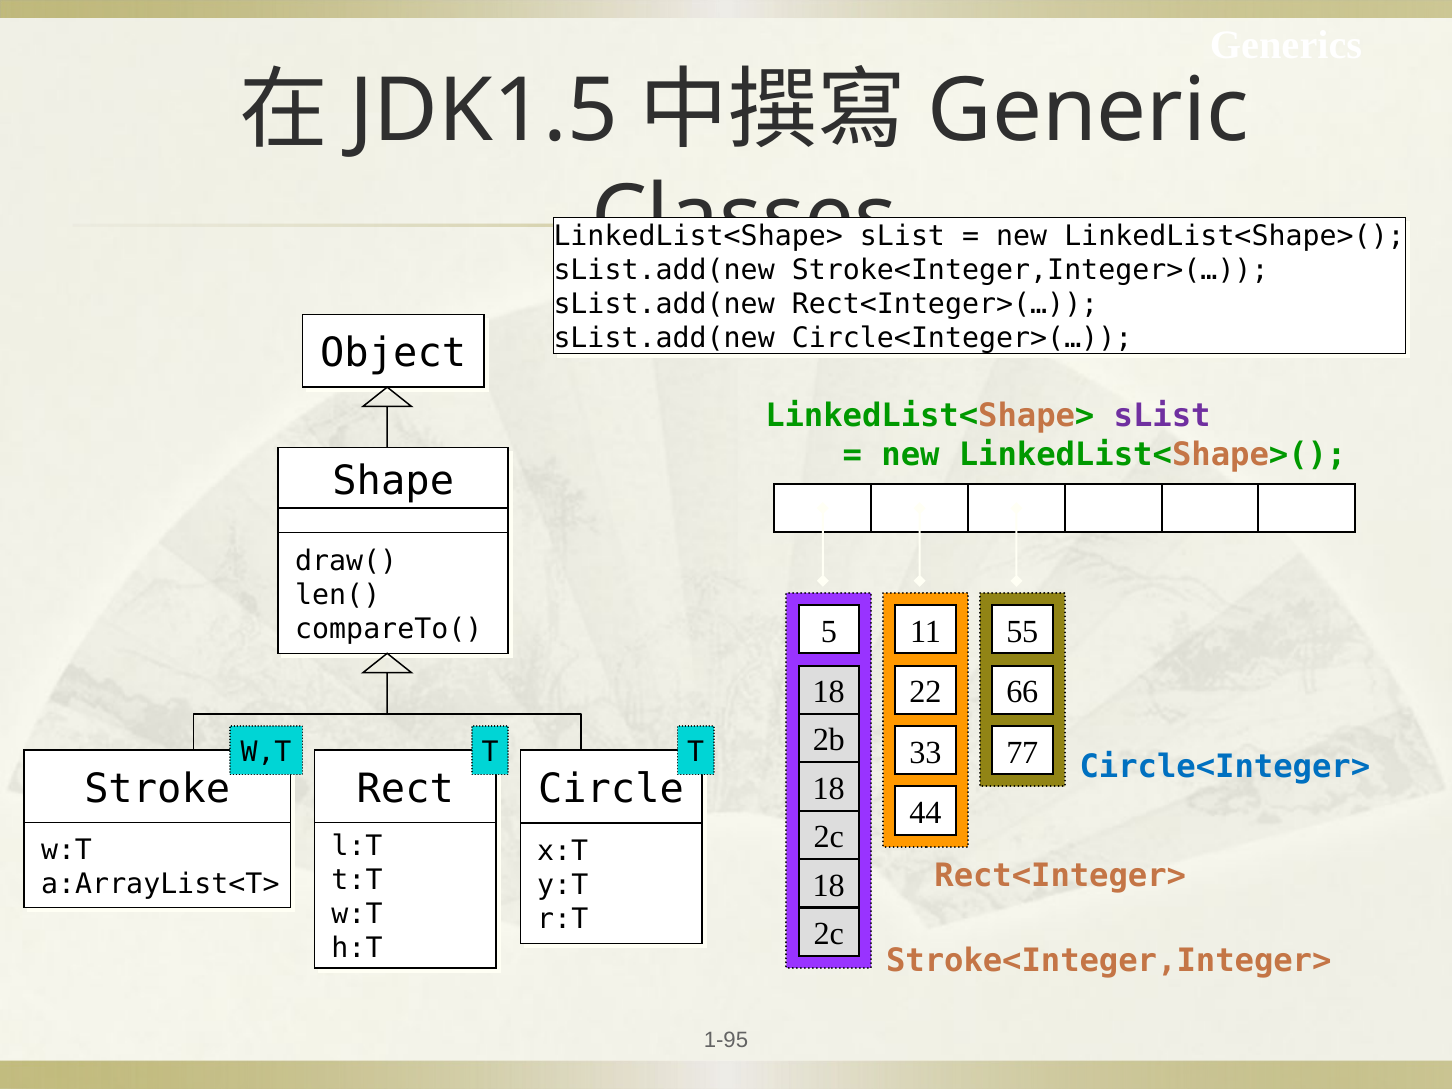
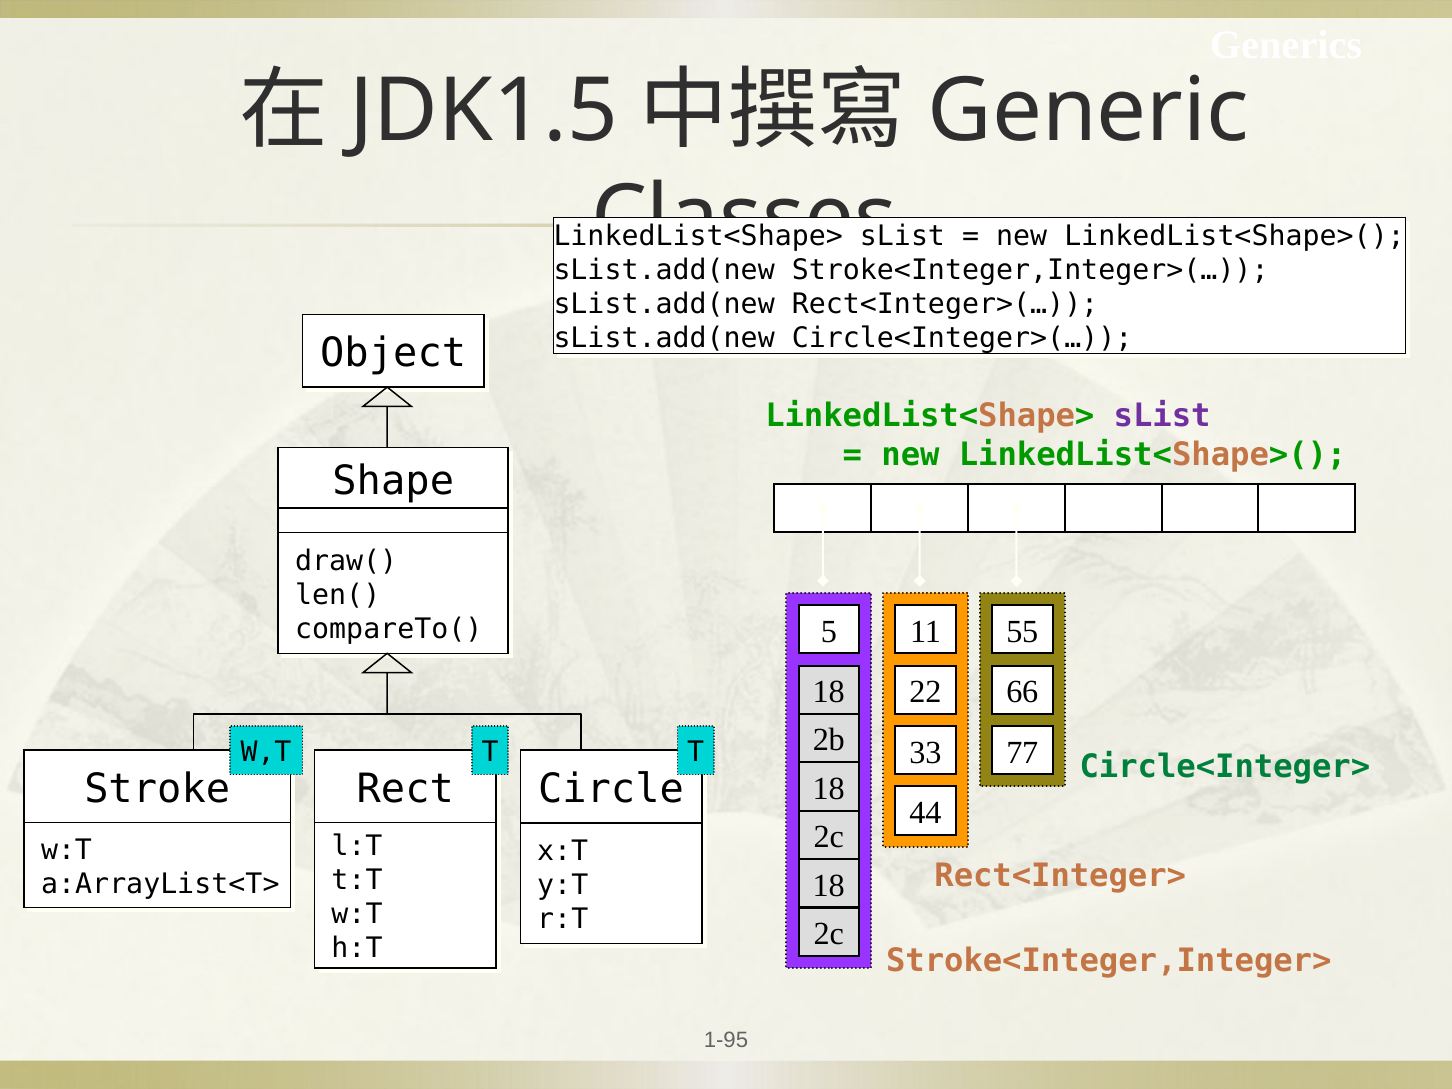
Circle<Integer> colour: blue -> green (1225, 767)
